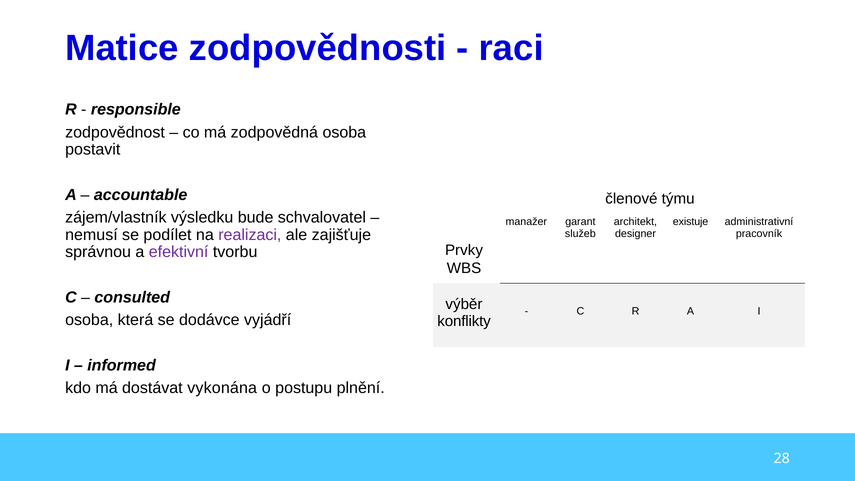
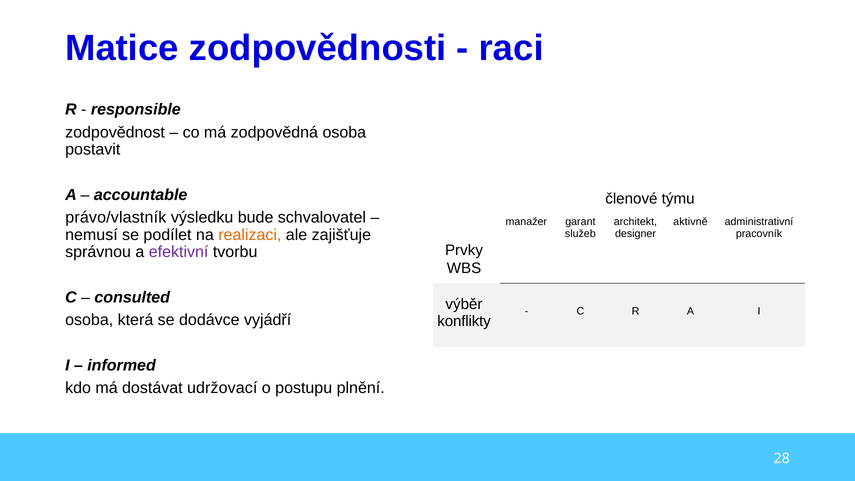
zájem/vlastník: zájem/vlastník -> právo/vlastník (116, 218)
existuje: existuje -> aktivně (690, 222)
realizaci colour: purple -> orange (250, 235)
vykonána: vykonána -> udržovací (222, 388)
